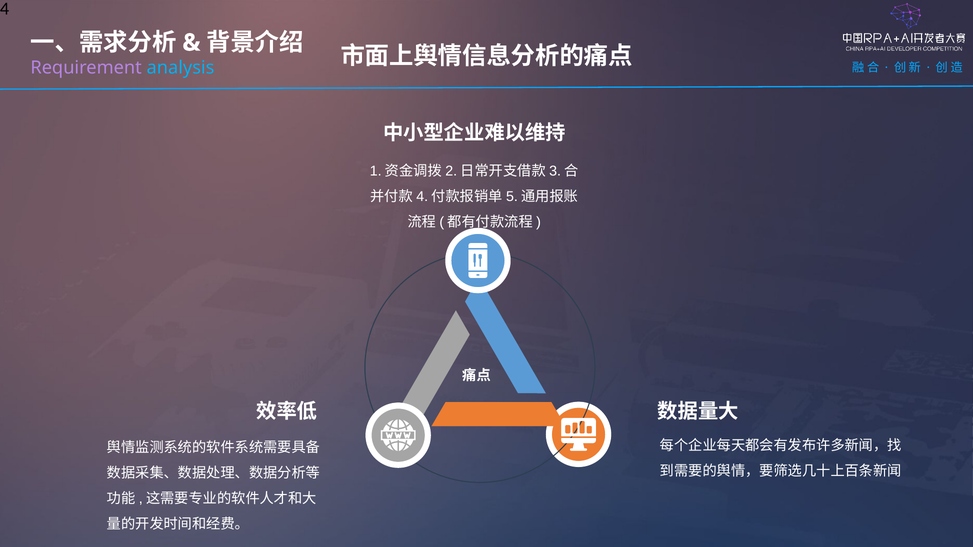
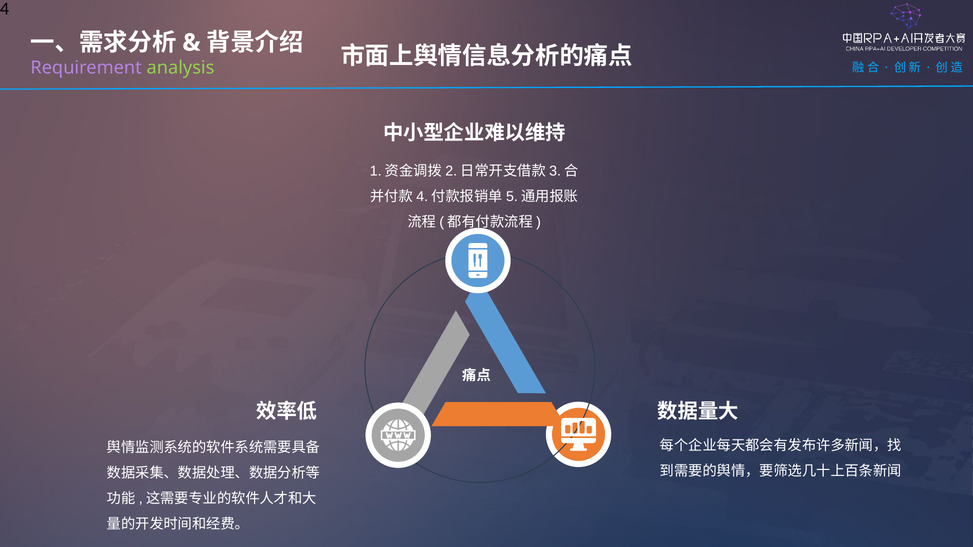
analysis colour: light blue -> light green (180, 68)
